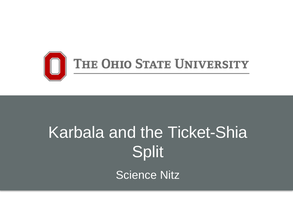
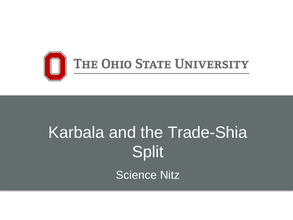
Ticket-Shia: Ticket-Shia -> Trade-Shia (207, 132)
